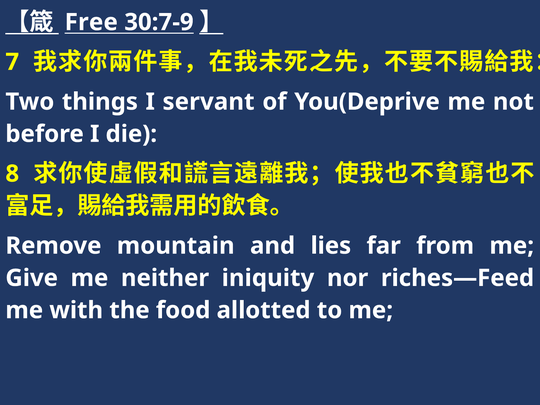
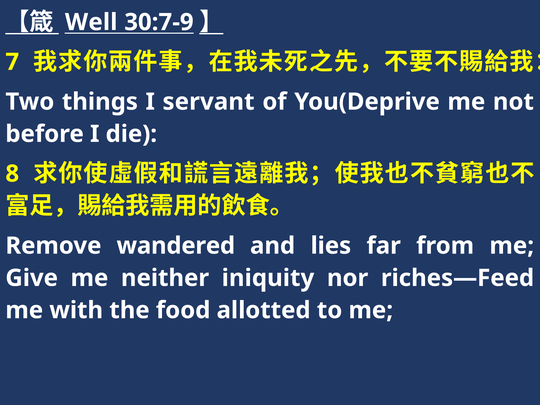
Free: Free -> Well (91, 22)
mountain: mountain -> wandered (176, 246)
